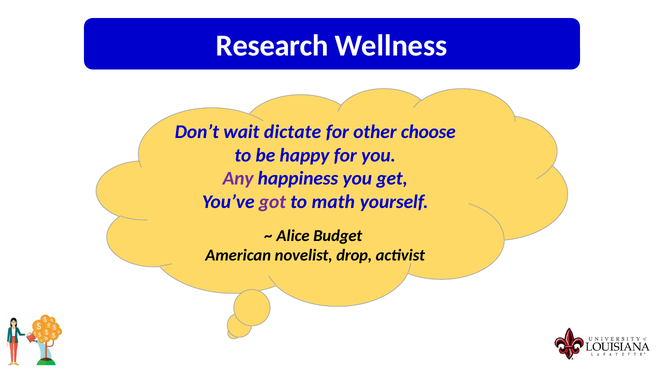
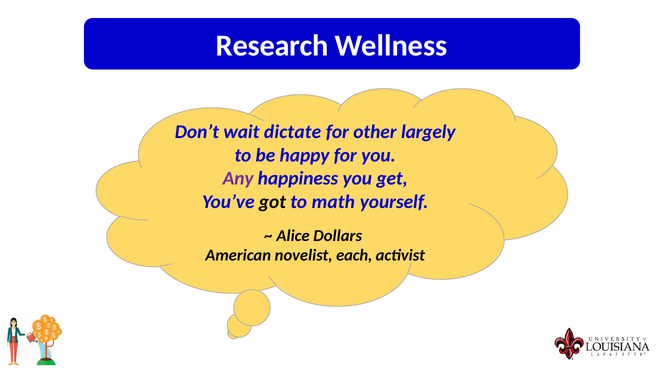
choose: choose -> largely (428, 132)
got colour: purple -> black (272, 202)
Budget: Budget -> Dollars (338, 236)
drop: drop -> each (354, 256)
